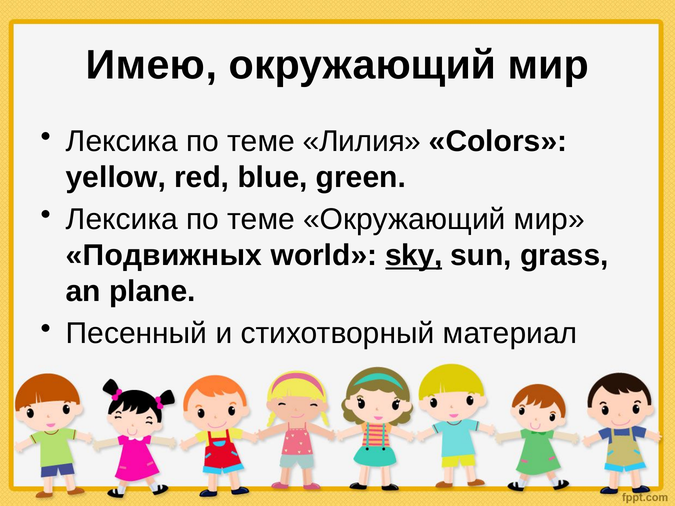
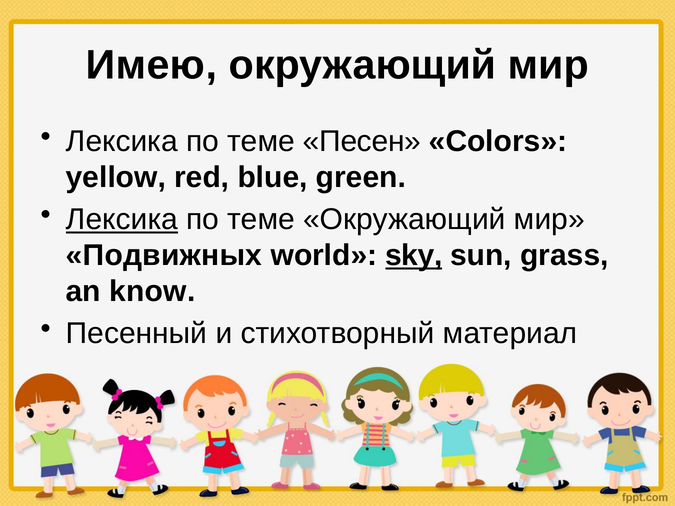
Лилия: Лилия -> Песен (362, 142)
Лексика underline: none -> present (122, 220)
plane: plane -> know (152, 292)
